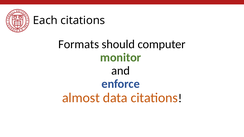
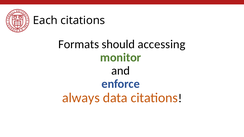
computer: computer -> accessing (162, 44)
almost: almost -> always (81, 98)
